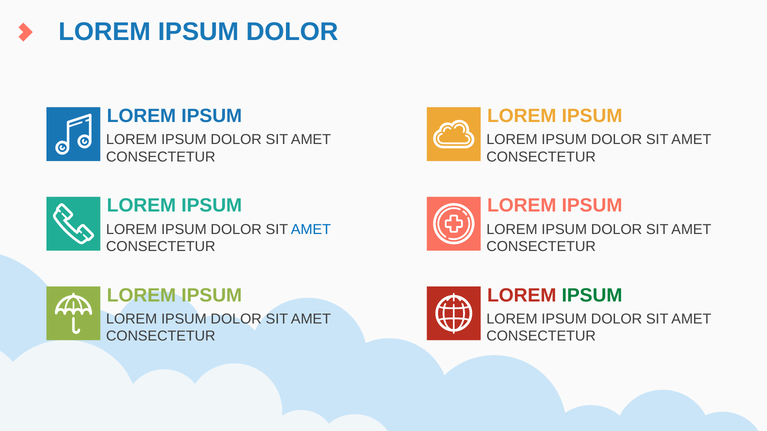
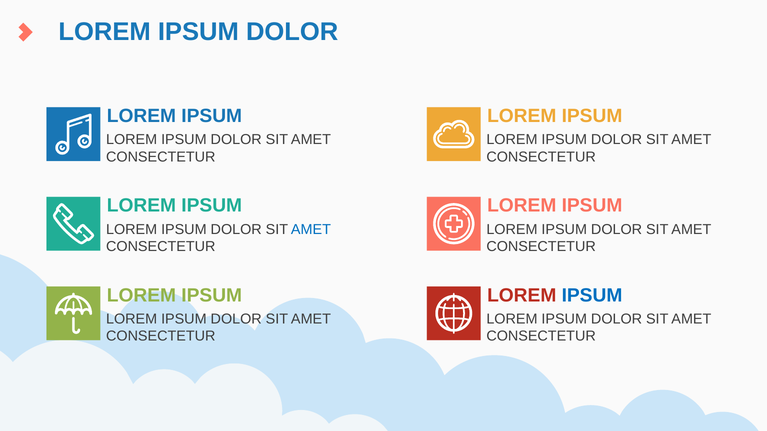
IPSUM colour: green -> blue (592, 296)
